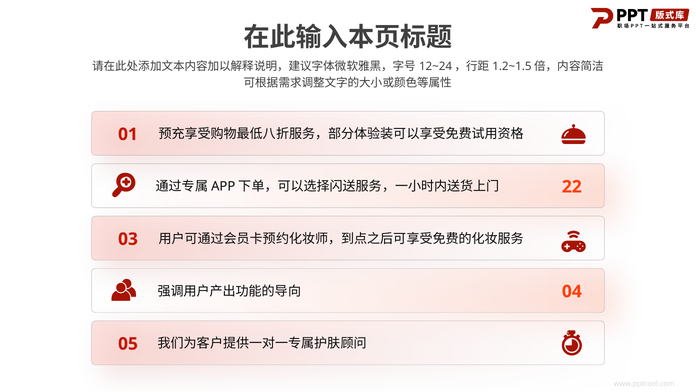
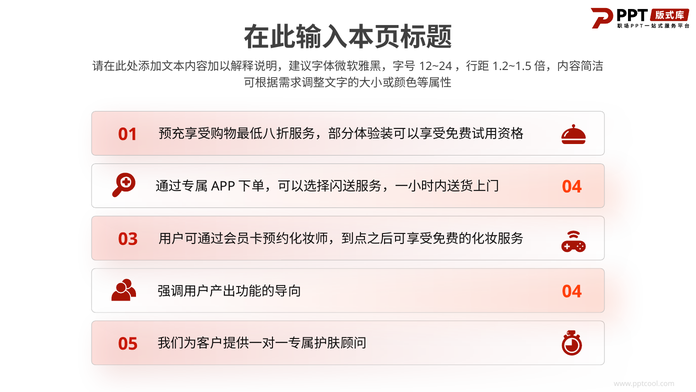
22: 22 -> 04 (572, 186)
